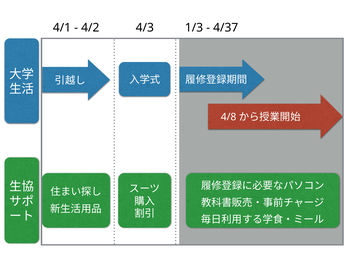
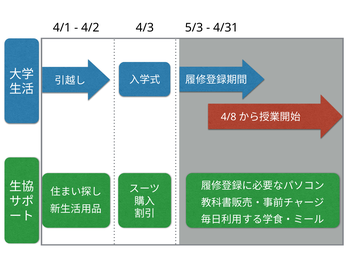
1/3: 1/3 -> 5/3 (194, 28)
4/37: 4/37 -> 4/31 (226, 28)
